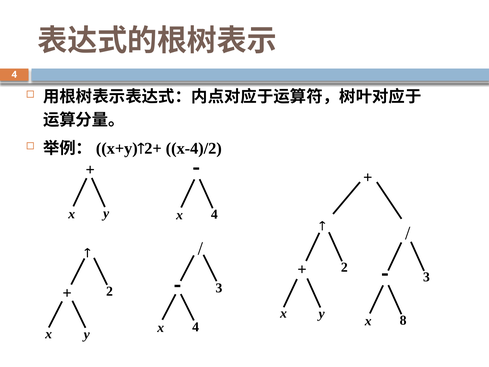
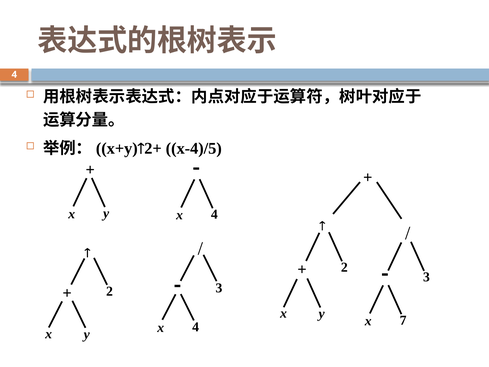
x-4)/2: x-4)/2 -> x-4)/5 (194, 148)
8: 8 -> 7 (403, 320)
